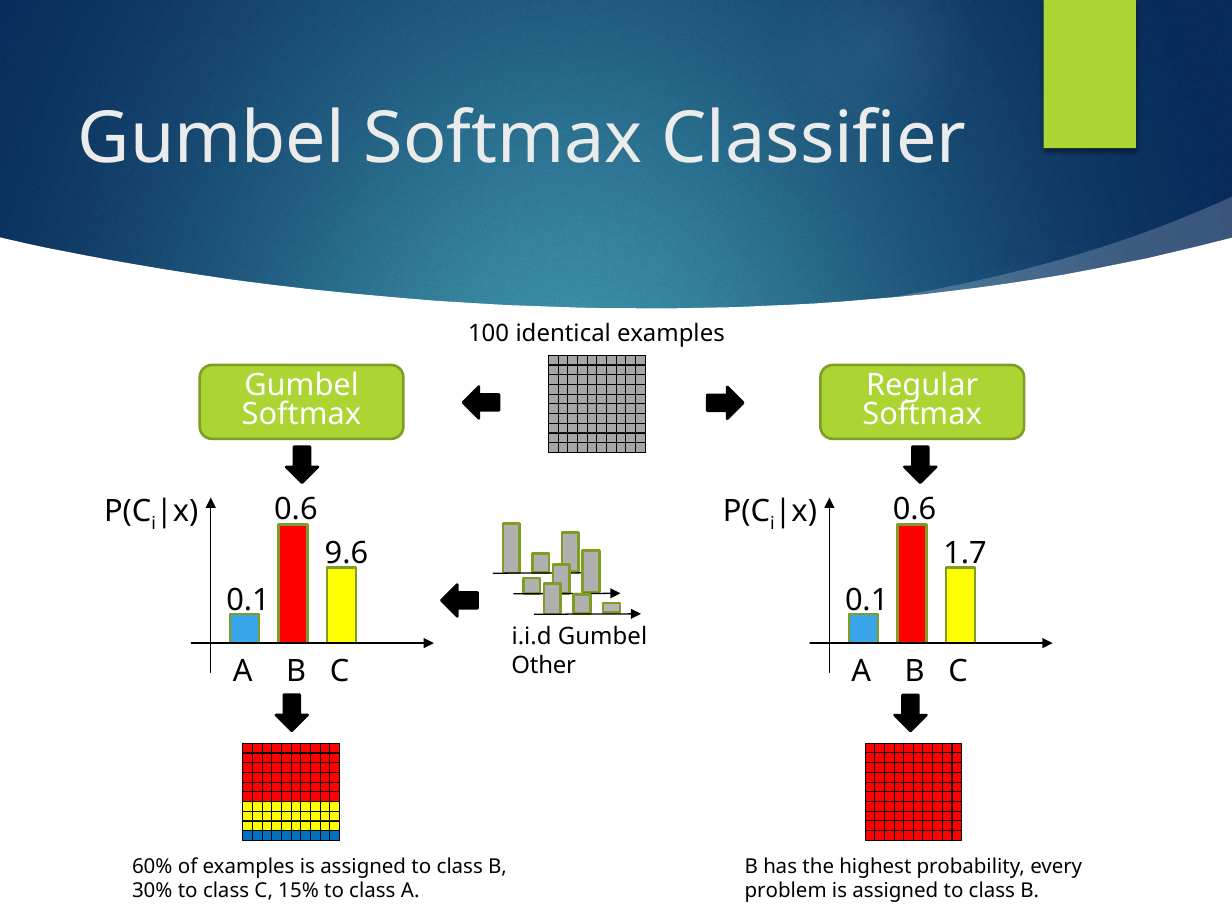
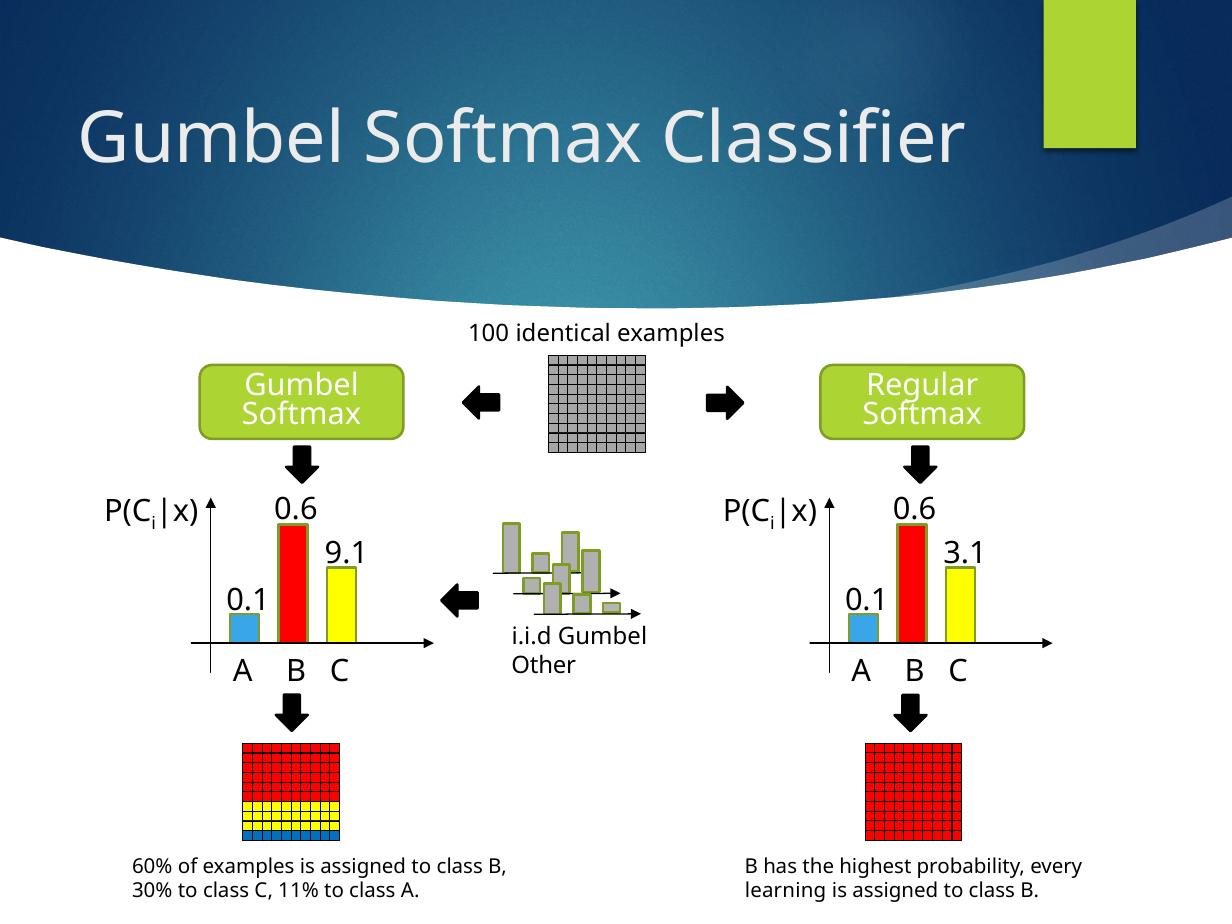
9.6: 9.6 -> 9.1 (346, 553)
1.7: 1.7 -> 3.1 (965, 553)
15%: 15% -> 11% (299, 891)
problem: problem -> learning (786, 891)
